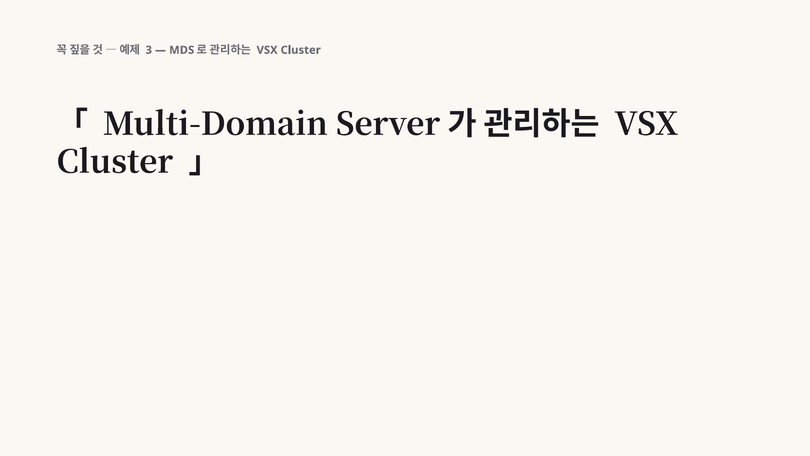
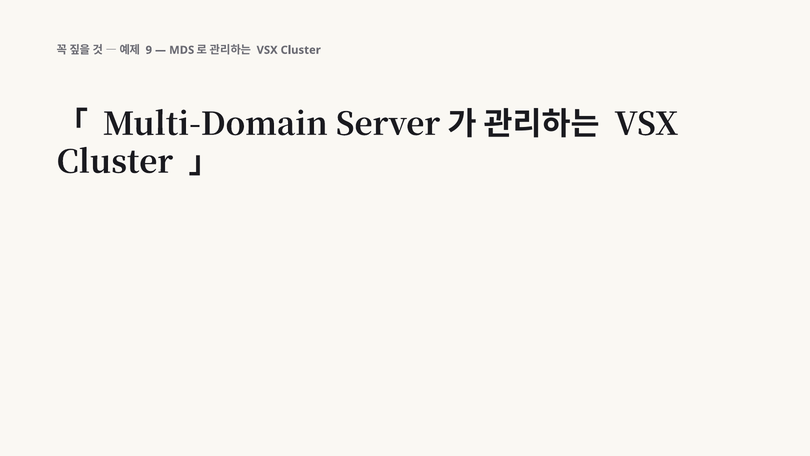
3: 3 -> 9 (149, 50)
